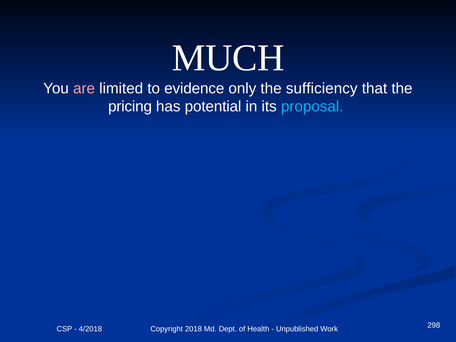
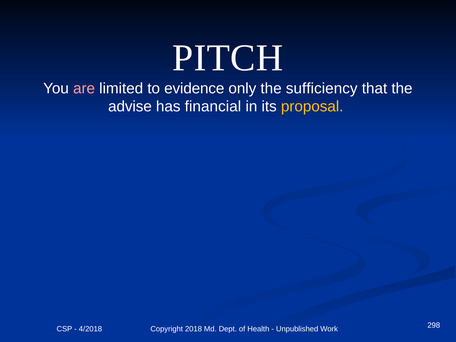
MUCH: MUCH -> PITCH (228, 58)
pricing: pricing -> advise (130, 107)
potential: potential -> financial (213, 107)
proposal colour: light blue -> yellow (312, 107)
